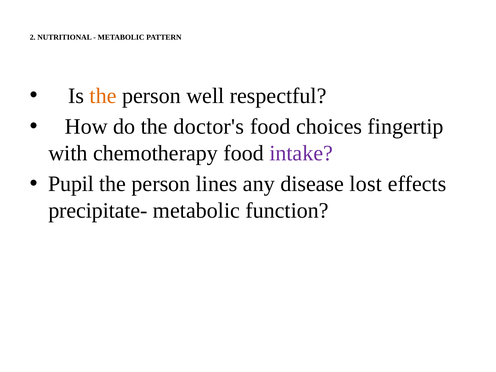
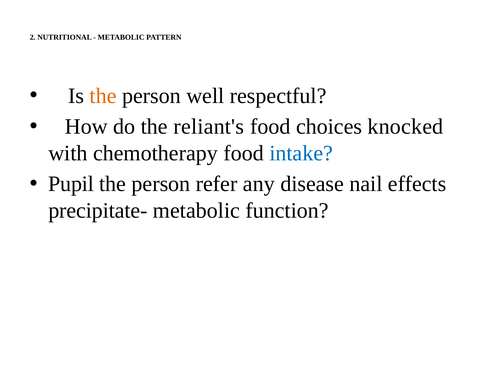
doctor's: doctor's -> reliant's (209, 127)
fingertip: fingertip -> knocked (405, 127)
intake colour: purple -> blue (301, 153)
lines: lines -> refer (217, 184)
lost: lost -> nail (366, 184)
